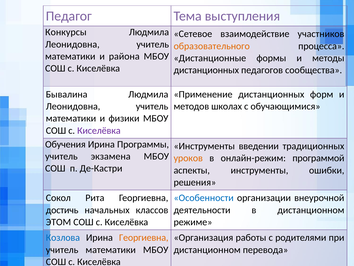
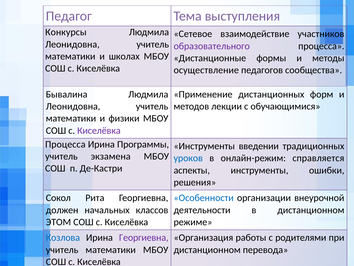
образовательного colour: orange -> purple (212, 46)
района: района -> школах (124, 56)
дистанционных: дистанционных -> осуществление (206, 70)
школах: школах -> лекции (227, 106)
Обучения: Обучения -> Процесса (65, 144)
уроков colour: orange -> blue (188, 158)
программой: программой -> справляется (318, 158)
достичь: достичь -> должен (62, 210)
Георгиевна colour: orange -> purple (144, 237)
